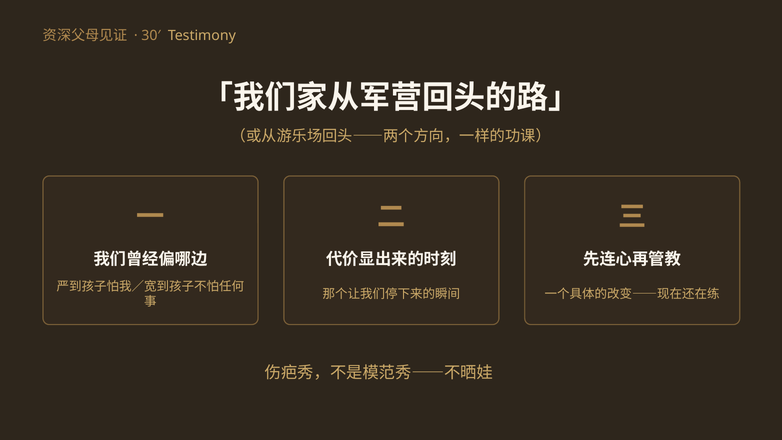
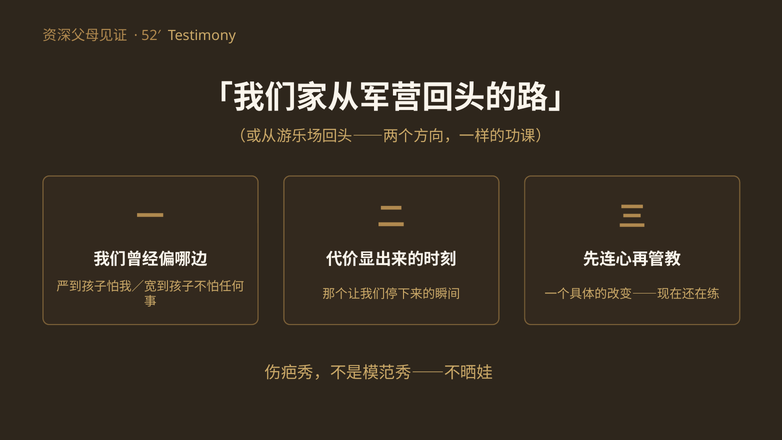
30′: 30′ -> 52′ (151, 35)
